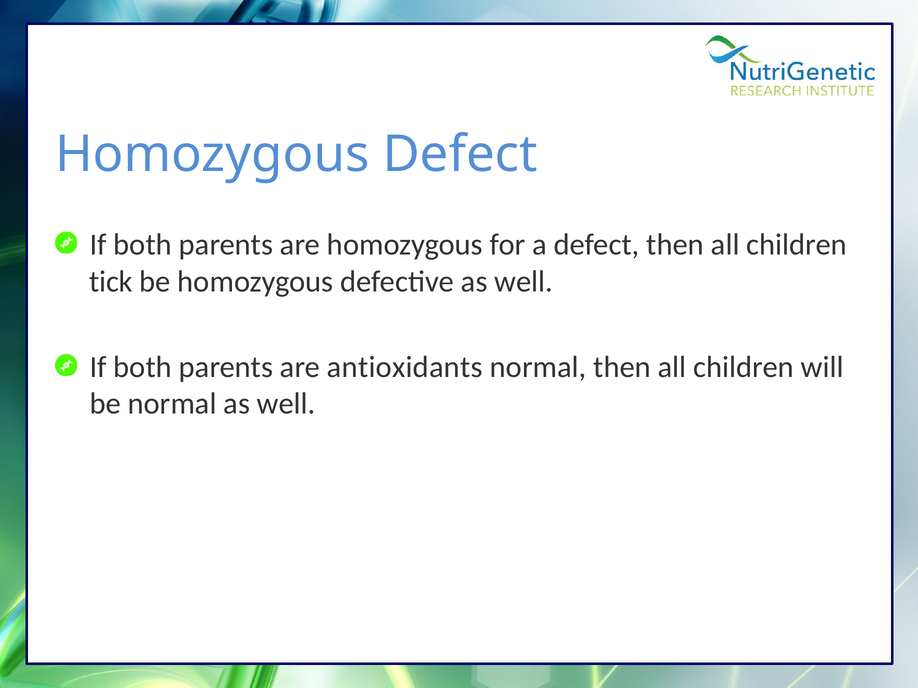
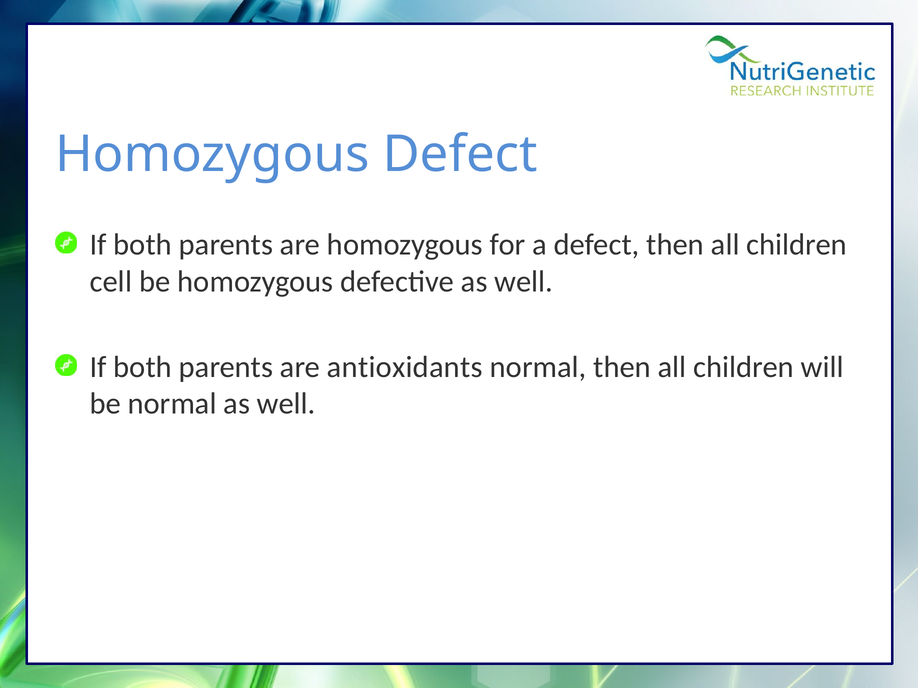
tick: tick -> cell (111, 282)
